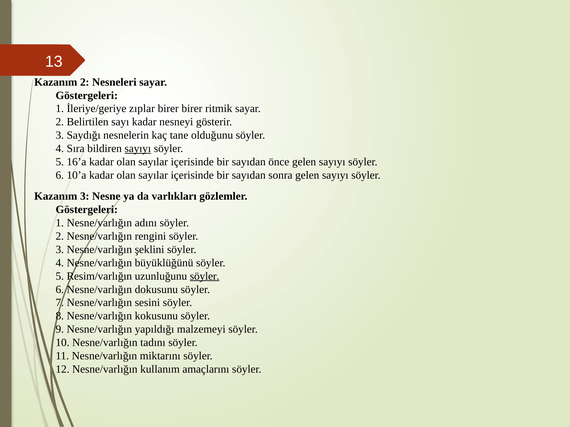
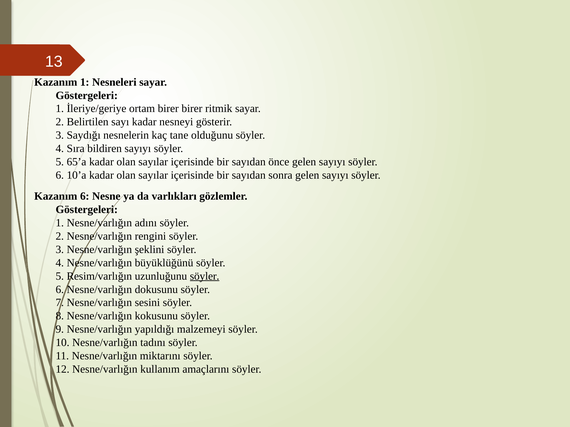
Kazanım 2: 2 -> 1 (85, 82)
zıplar: zıplar -> ortam (142, 109)
sayıyı underline: present -> none (138, 149)
16’a: 16’a -> 65’a (77, 162)
Kazanım 3: 3 -> 6 (85, 197)
